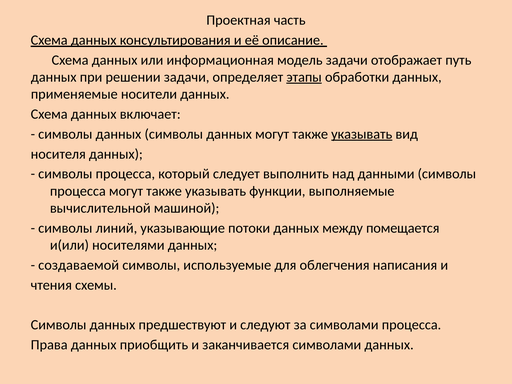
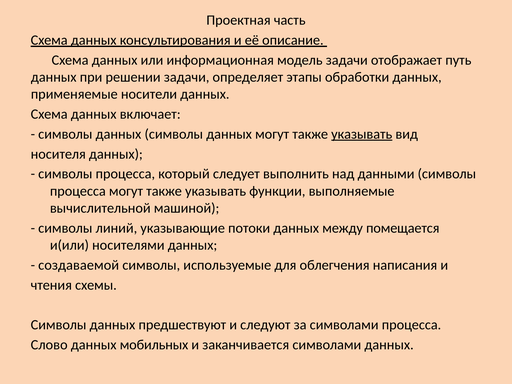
этапы underline: present -> none (304, 77)
Права: Права -> Слово (49, 345)
приобщить: приобщить -> мобильных (154, 345)
